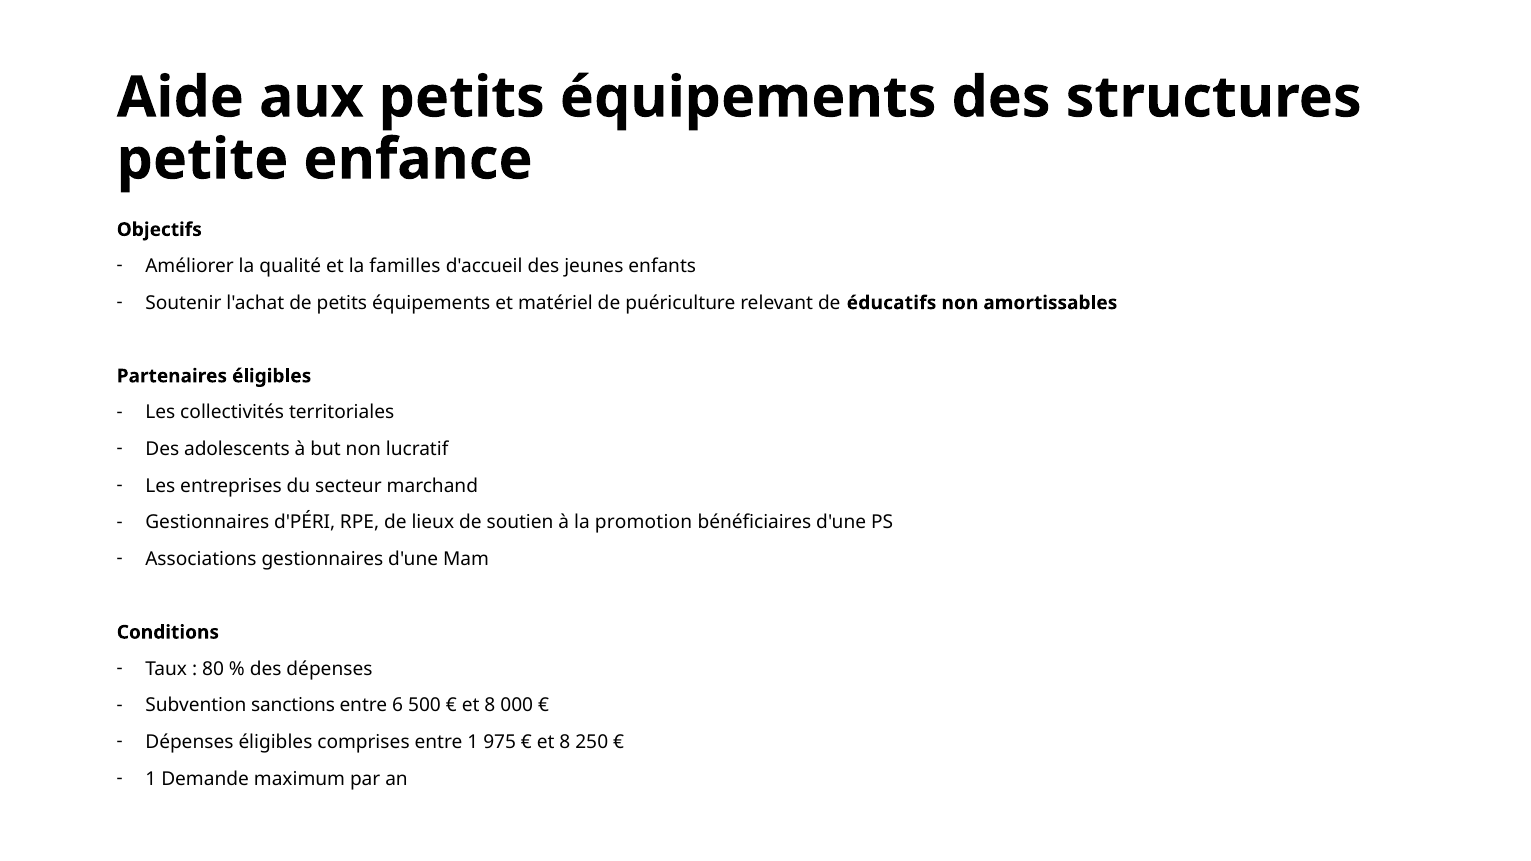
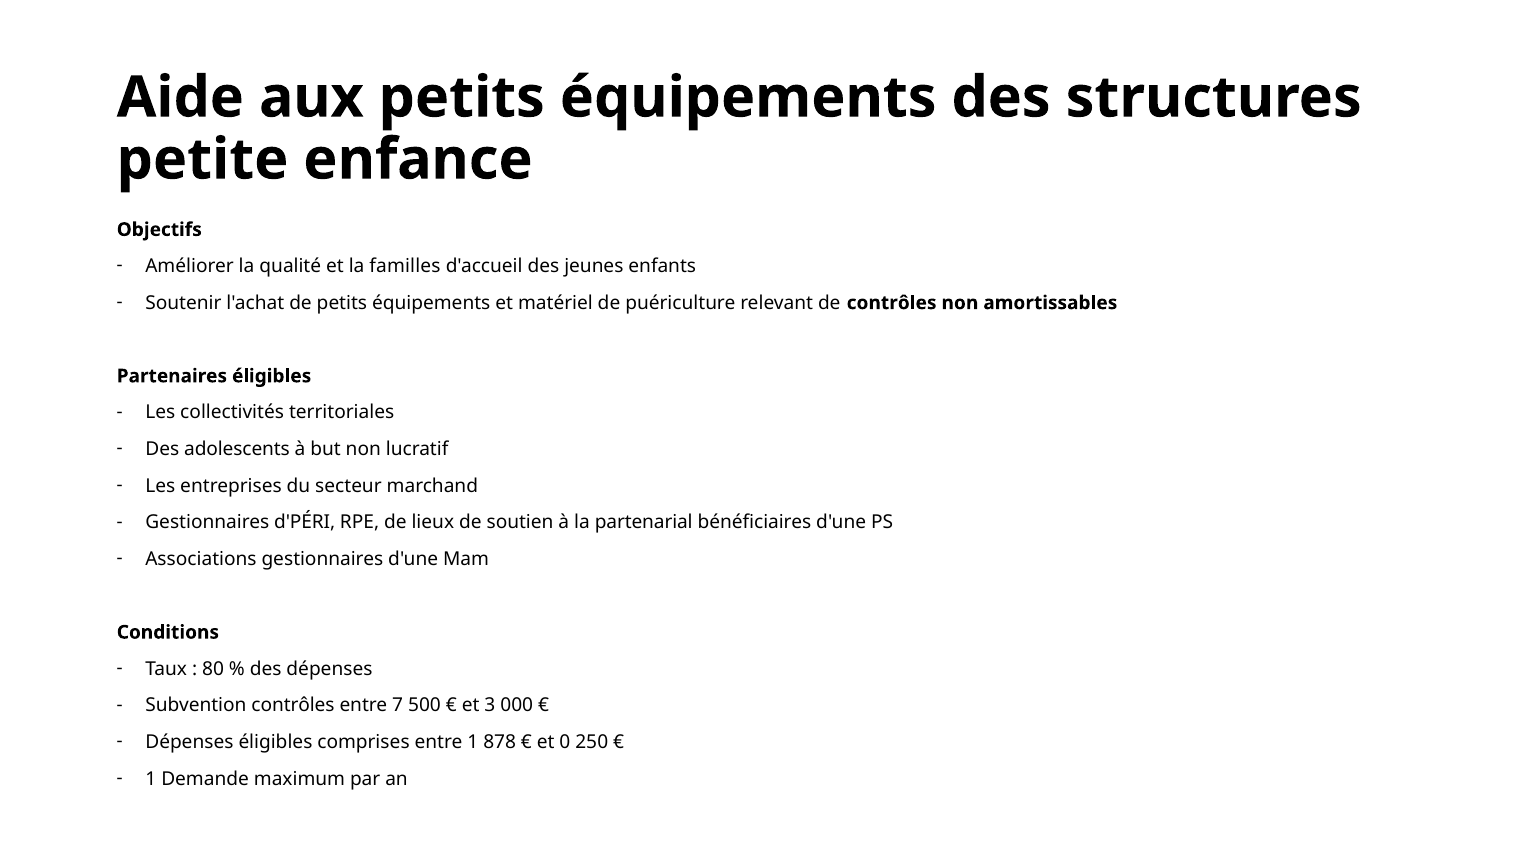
de éducatifs: éducatifs -> contrôles (892, 303)
promotion: promotion -> partenarial (644, 523)
Subvention sanctions: sanctions -> contrôles (293, 706)
6: 6 -> 7 (398, 706)
8: 8 -> 3 (490, 706)
975: 975 -> 878 (500, 742)
8: 8 -> 0 (565, 742)
